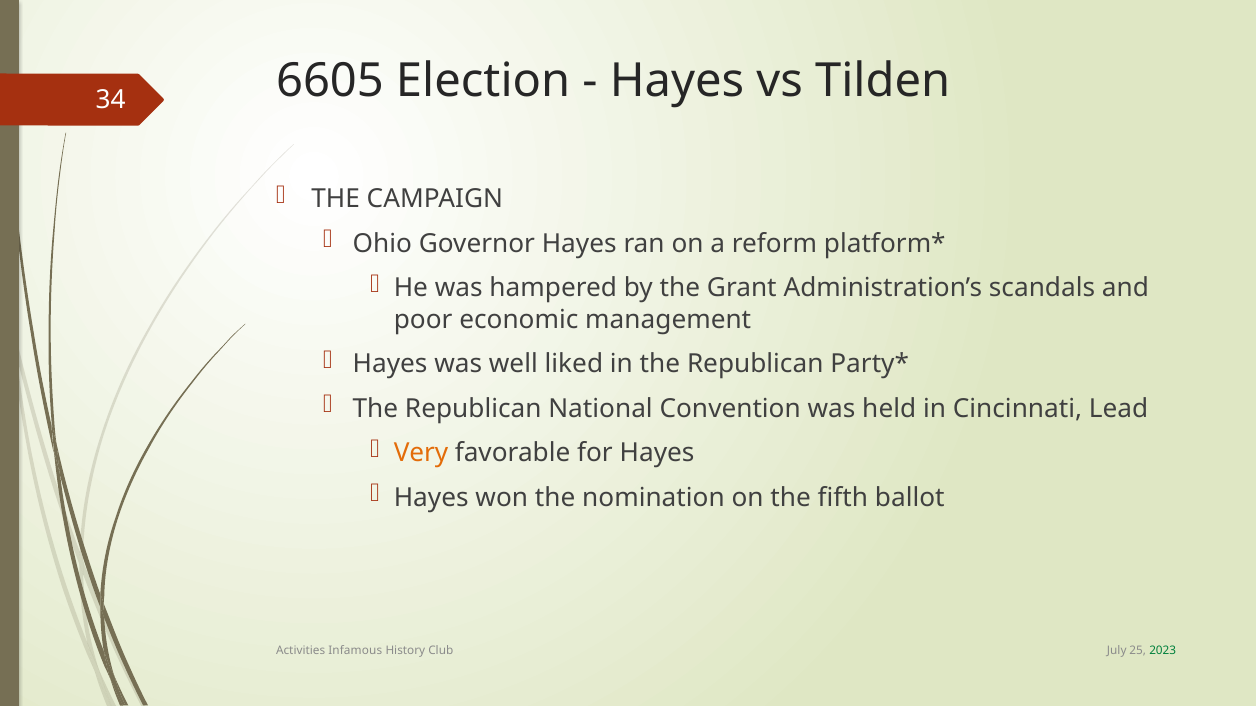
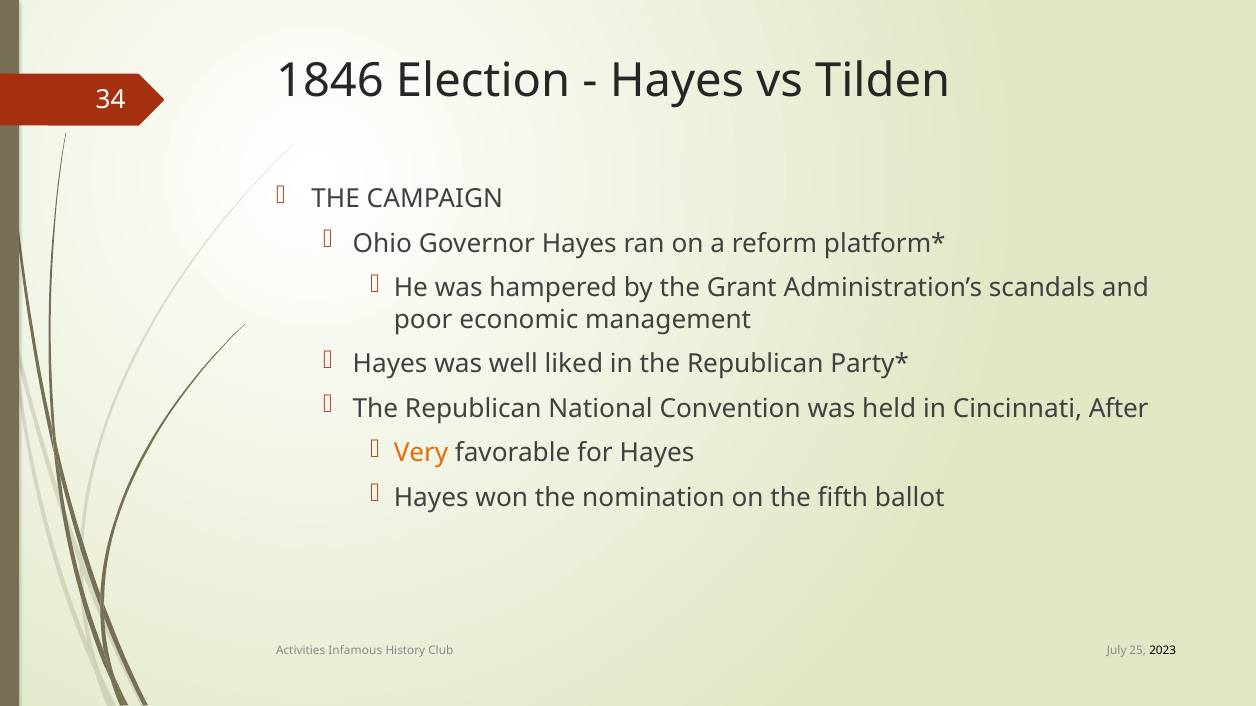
6605: 6605 -> 1846 (330, 81)
Lead: Lead -> After (1119, 409)
2023 colour: green -> black (1163, 651)
